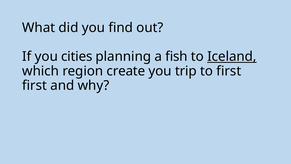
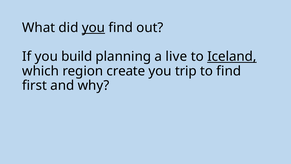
you underline: none -> present (93, 28)
cities: cities -> build (77, 56)
fish: fish -> live (176, 56)
to first: first -> find (229, 71)
